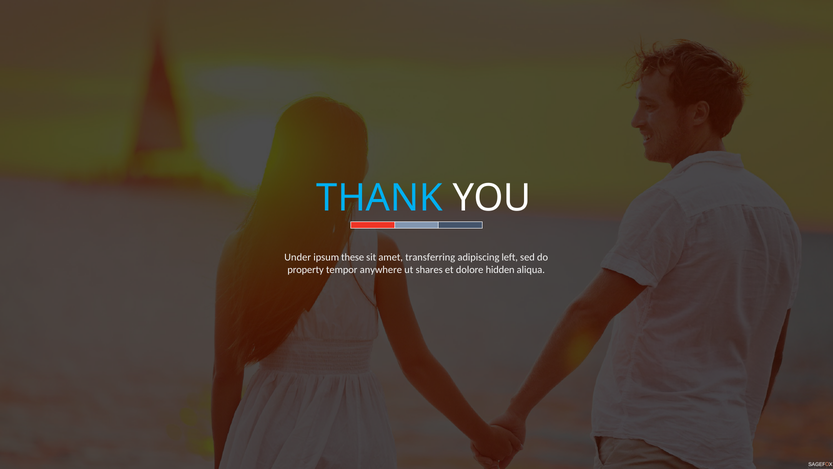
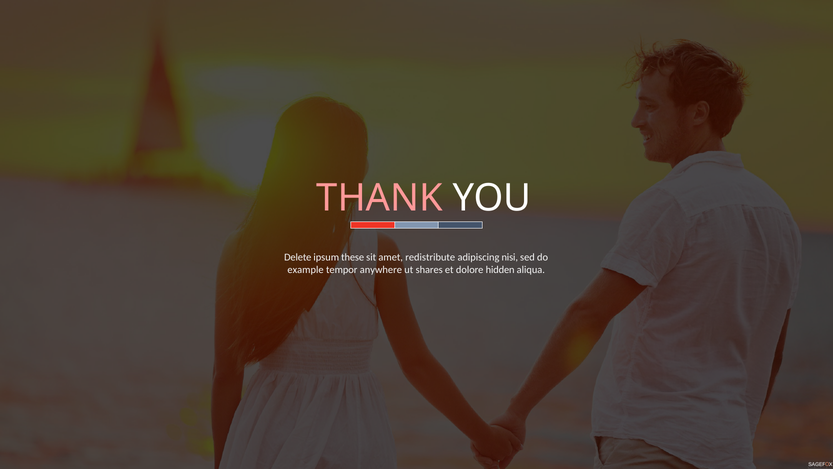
THANK colour: light blue -> pink (380, 198)
Under: Under -> Delete (298, 257)
transferring: transferring -> redistribute (430, 257)
left: left -> nisi (510, 257)
property: property -> example (306, 270)
